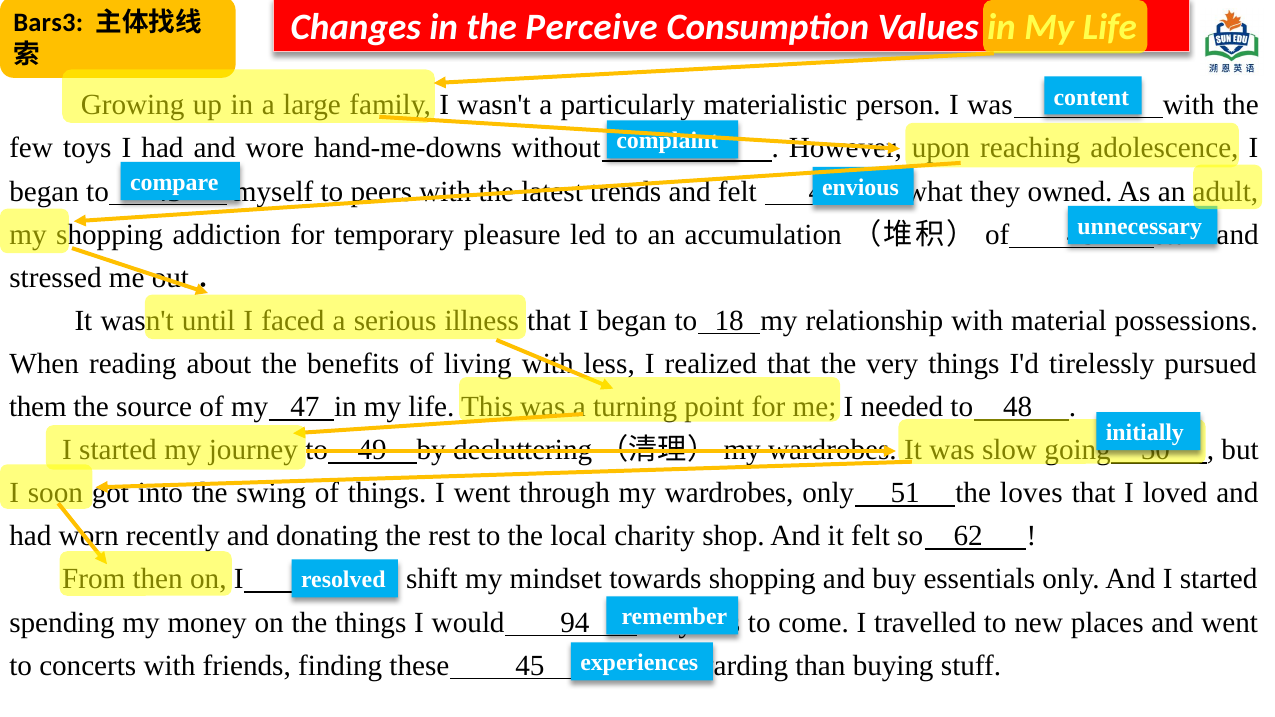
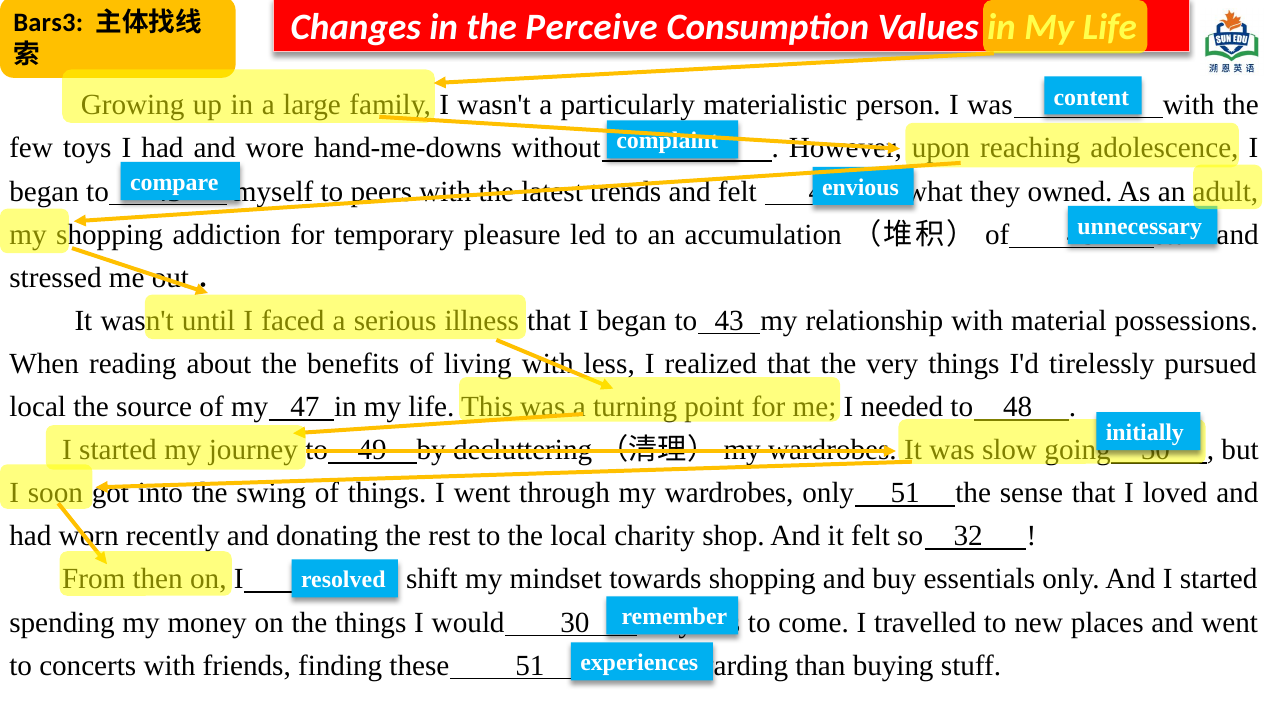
18: 18 -> 43 (729, 321)
them: them -> local (38, 407)
loves: loves -> sense (1031, 493)
62: 62 -> 32 (968, 536)
94: 94 -> 30 (575, 623)
these 45: 45 -> 51 (530, 666)
